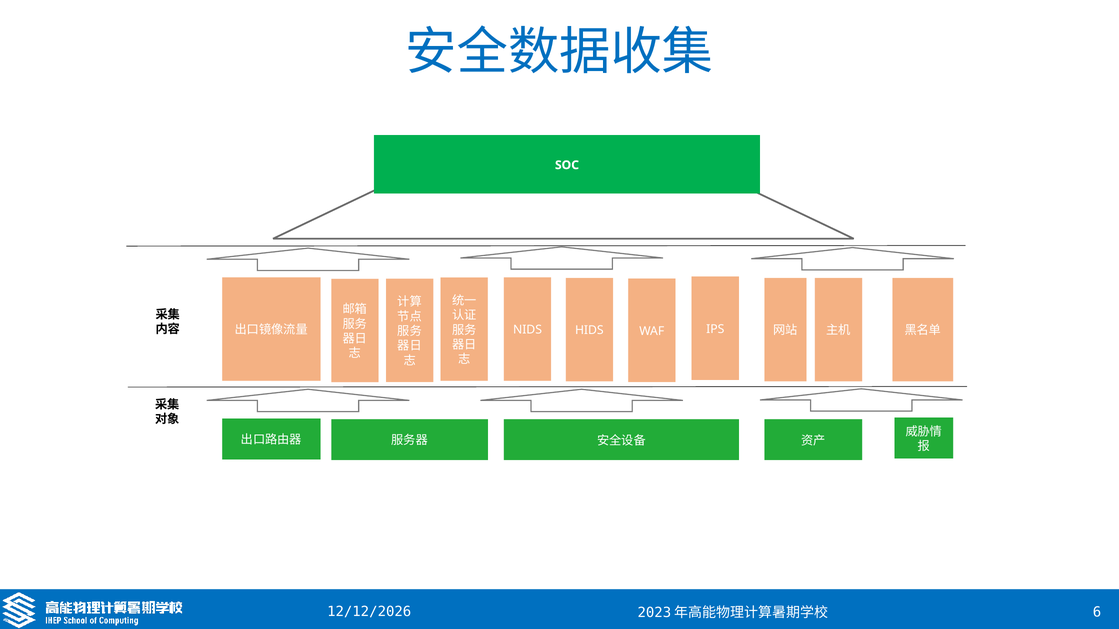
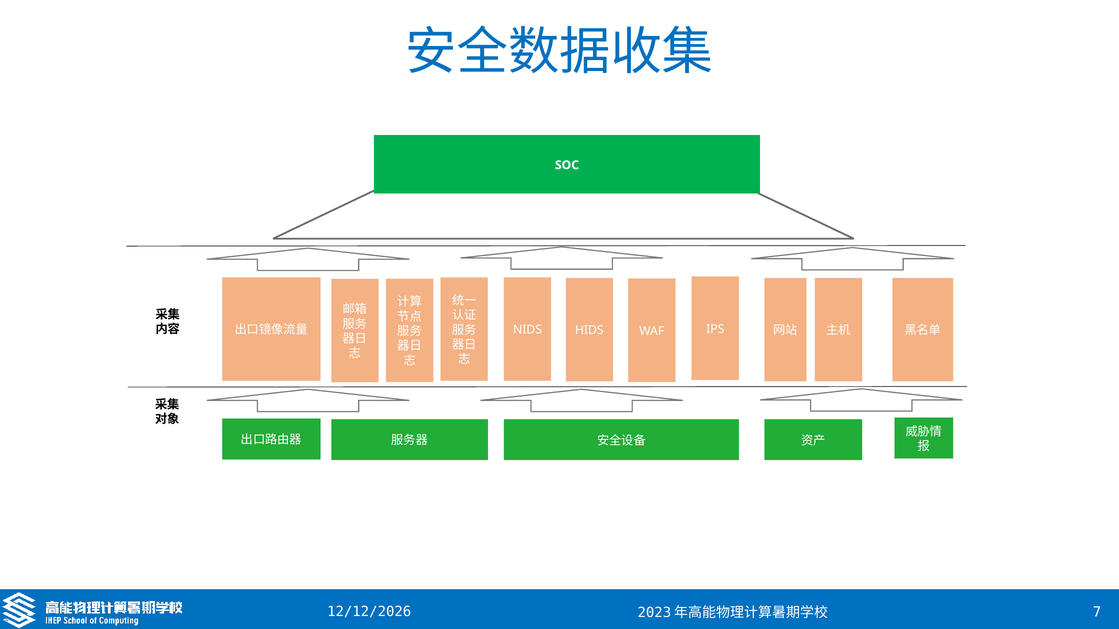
6: 6 -> 7 (1097, 613)
